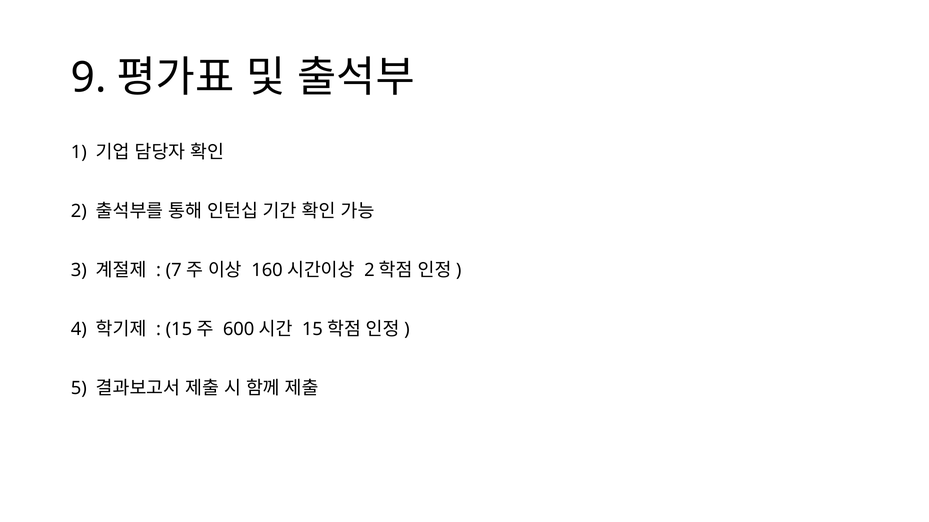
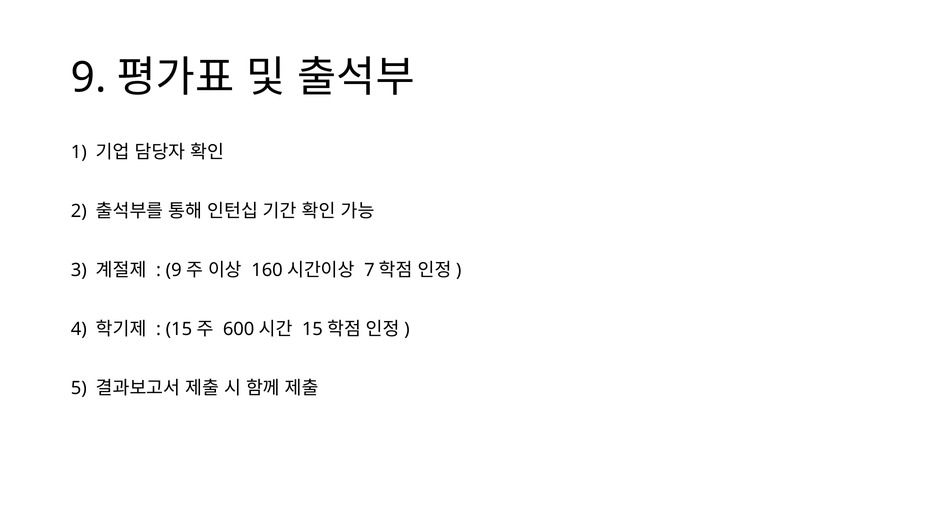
7: 7 -> 9 (174, 270)
2: 2 -> 7 (369, 270)
